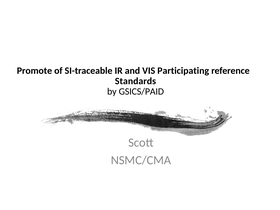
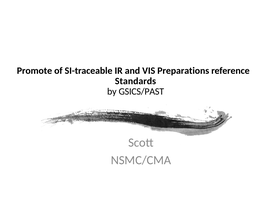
Participating: Participating -> Preparations (183, 71)
GSICS/PAID: GSICS/PAID -> GSICS/PAST (141, 92)
